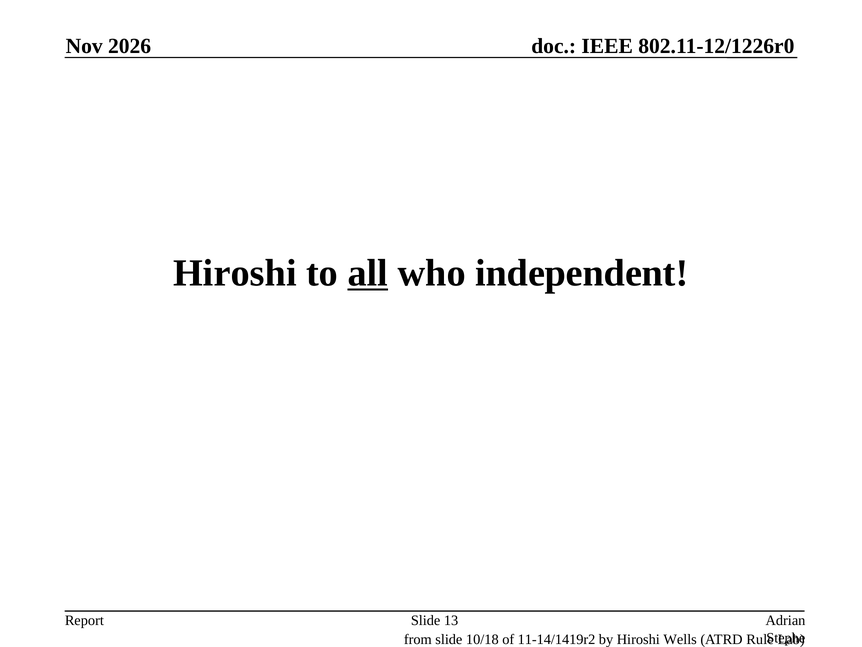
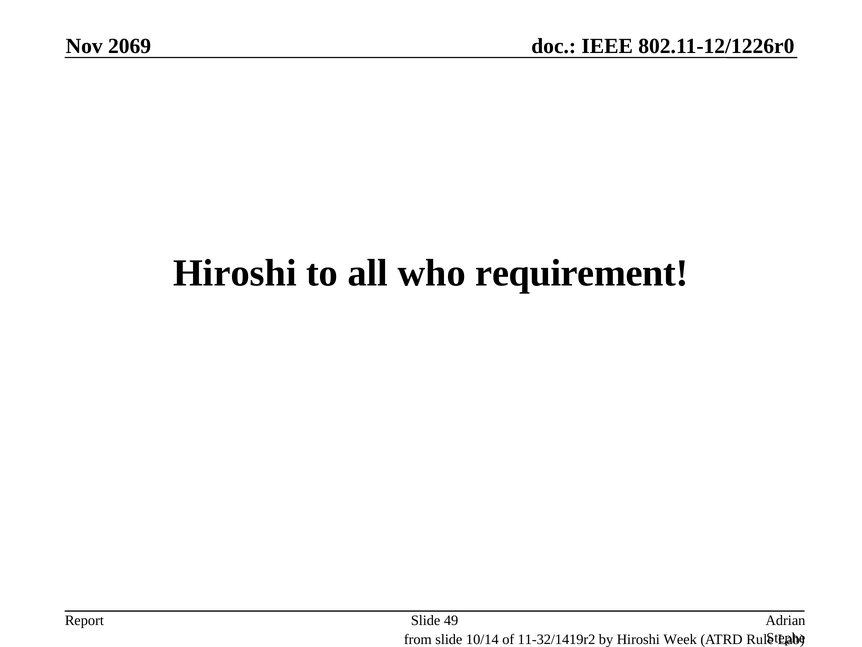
2026: 2026 -> 2069 (130, 46)
all underline: present -> none (368, 273)
independent: independent -> requirement (582, 273)
13: 13 -> 49 (451, 620)
10/18: 10/18 -> 10/14 (482, 639)
11-14/1419r2: 11-14/1419r2 -> 11-32/1419r2 (557, 639)
Wells: Wells -> Week (680, 639)
